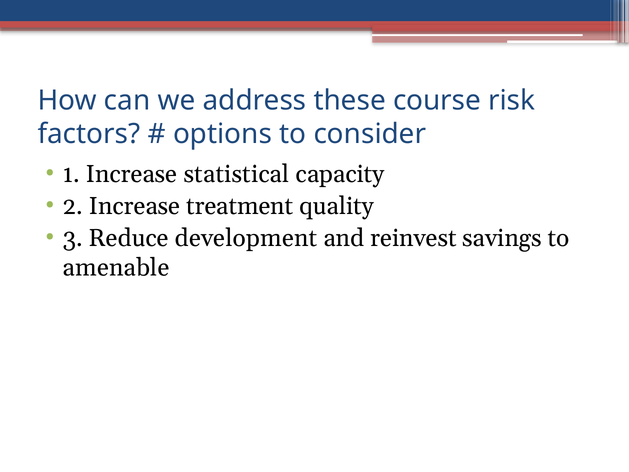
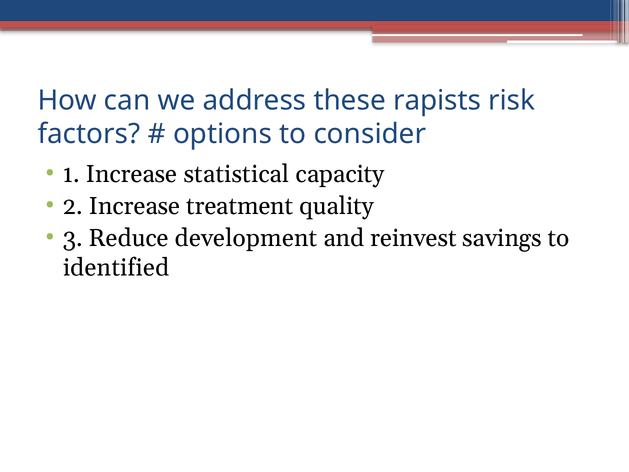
course: course -> rapists (437, 100)
amenable: amenable -> identified (116, 268)
